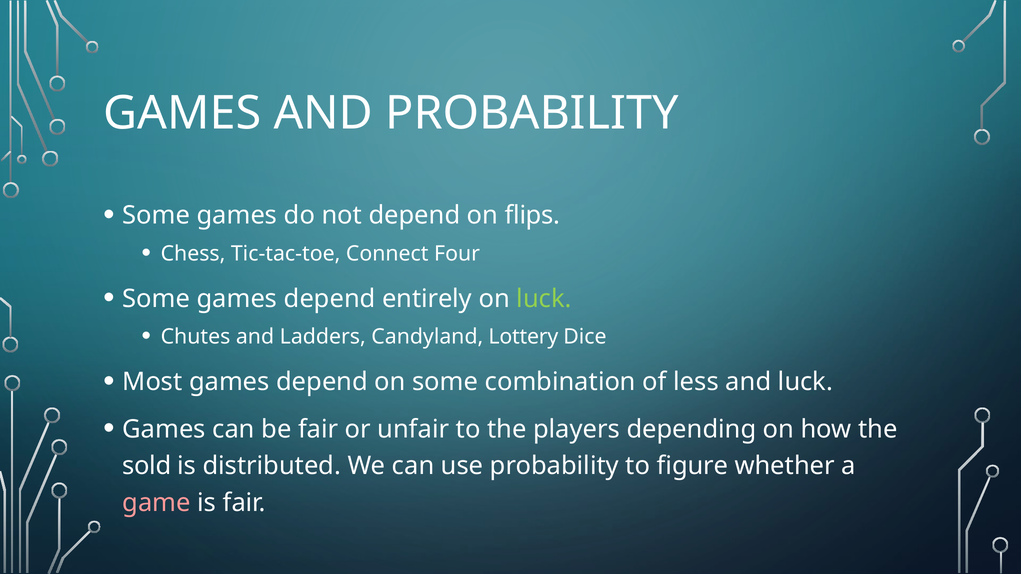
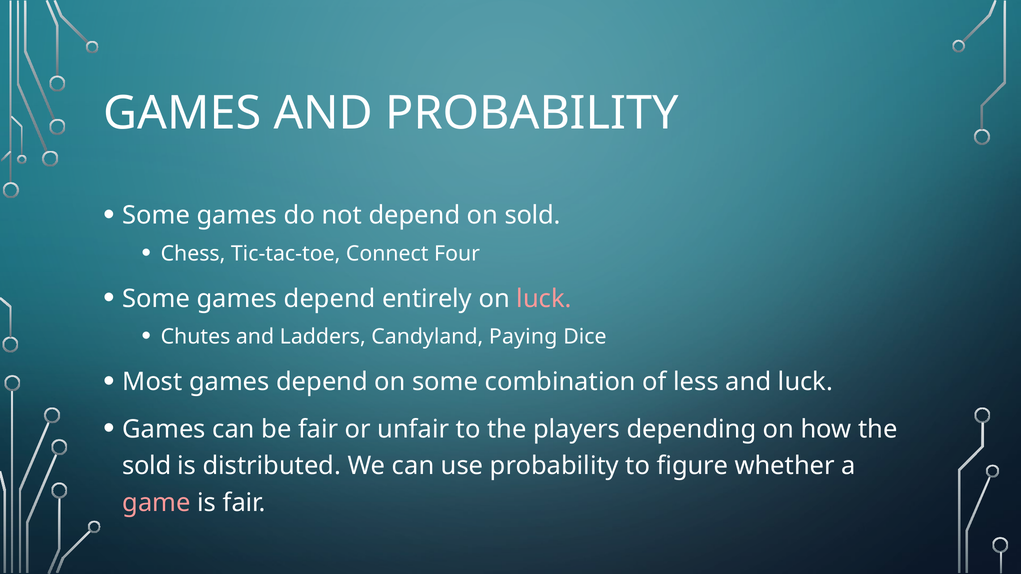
on flips: flips -> sold (532, 215)
luck colour: light green -> pink (544, 299)
Lottery: Lottery -> Paying (523, 337)
